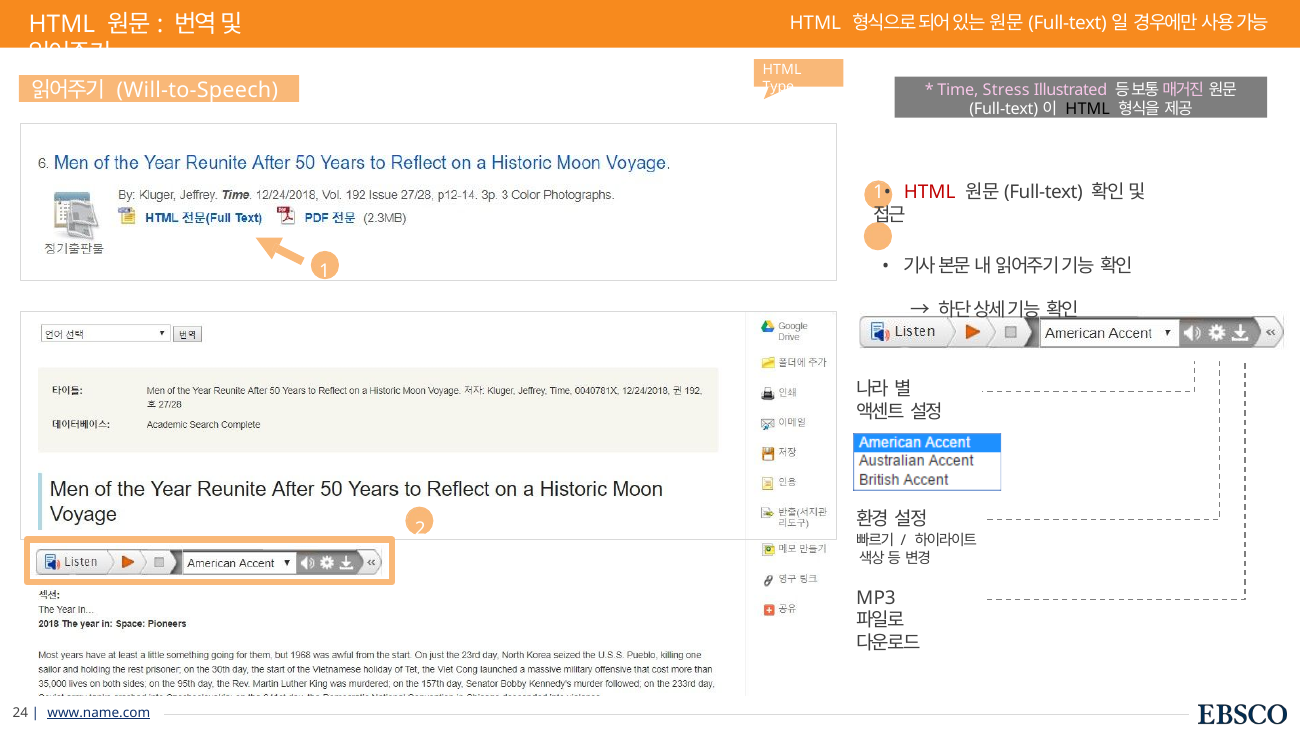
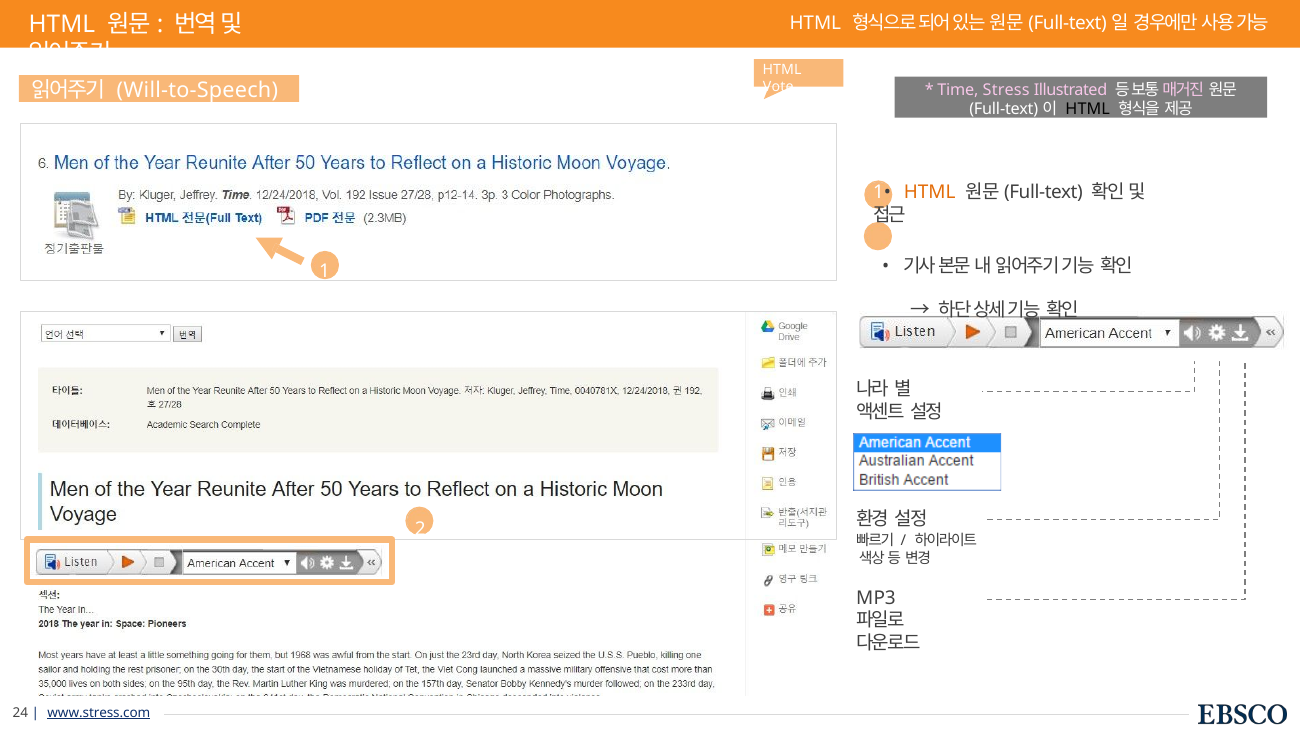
Type: Type -> Vote (778, 87)
HTML colour: red -> orange (930, 192)
www.name.com: www.name.com -> www.stress.com (99, 713)
